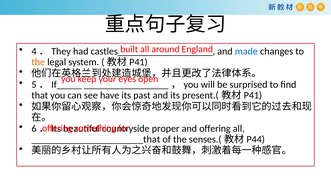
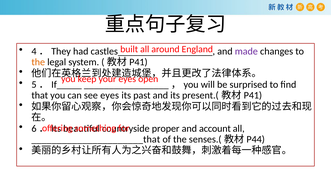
made colour: blue -> purple (246, 51)
see have: have -> eyes (110, 95)
and offering: offering -> account (215, 129)
